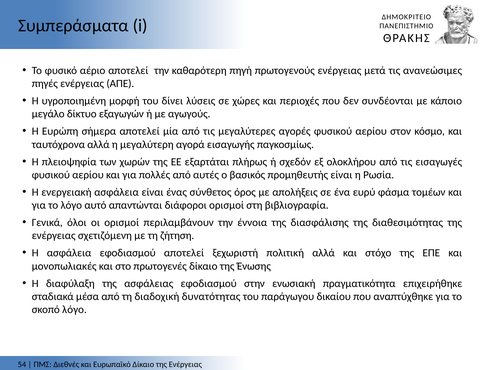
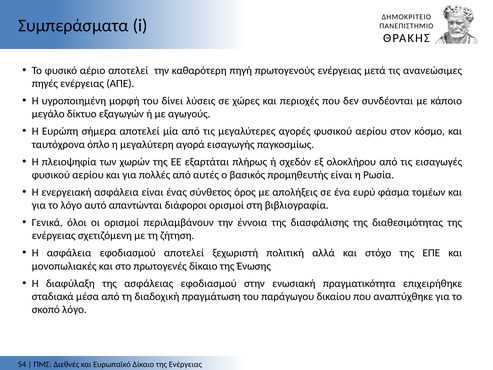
ταυτόχρονα αλλά: αλλά -> όπλο (98, 144)
δυνατότητας: δυνατότητας -> πραγμάτωση (211, 296)
